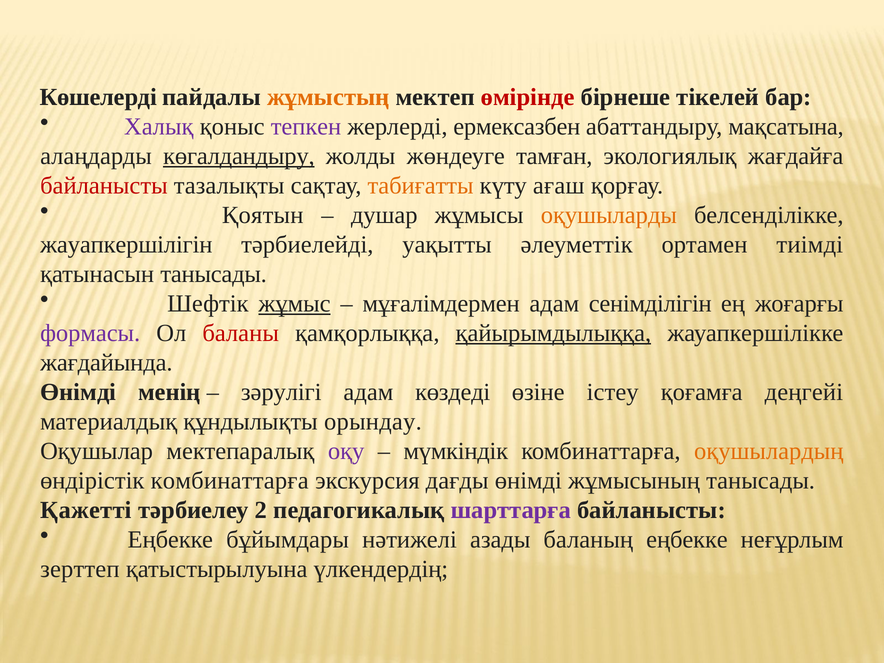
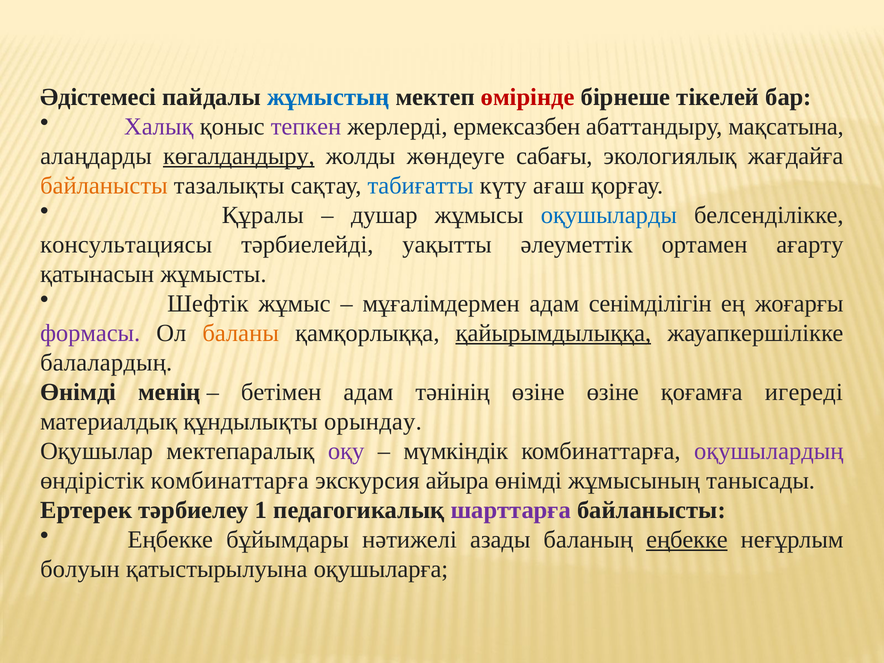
Көшелерді: Көшелерді -> Әдістемесі (98, 97)
жұмыстың colour: orange -> blue (328, 97)
тамған: тамған -> сабағы (554, 156)
байланысты colour: red -> orange (104, 186)
табиғатты colour: orange -> blue (421, 186)
Қоятын: Қоятын -> Құралы (263, 215)
оқушыларды colour: orange -> blue (609, 215)
жауапкершілігін: жауапкершілігін -> консультациясы (126, 245)
тиімді: тиімді -> ағарту (810, 245)
қатынасын танысады: танысады -> жұмысты (213, 274)
жұмыс underline: present -> none (295, 304)
баланы colour: red -> orange (241, 333)
жағдайында: жағдайында -> балалардың (106, 363)
зәрулiгi: зәрулiгi -> бетімен (281, 392)
көздеді: көздеді -> тәнiнiң (453, 392)
өзіне істеу: істеу -> өзіне (613, 392)
деңгейі: деңгейі -> игереді (804, 392)
оқушылардың colour: orange -> purple (769, 451)
дағды: дағды -> айыра (457, 481)
Қажетті: Қажетті -> Ертерек (86, 510)
2: 2 -> 1 (261, 510)
еңбекке underline: none -> present (687, 540)
зерттеп: зерттеп -> болуын (80, 569)
үлкендердің: үлкендердің -> оқушыларға (381, 569)
